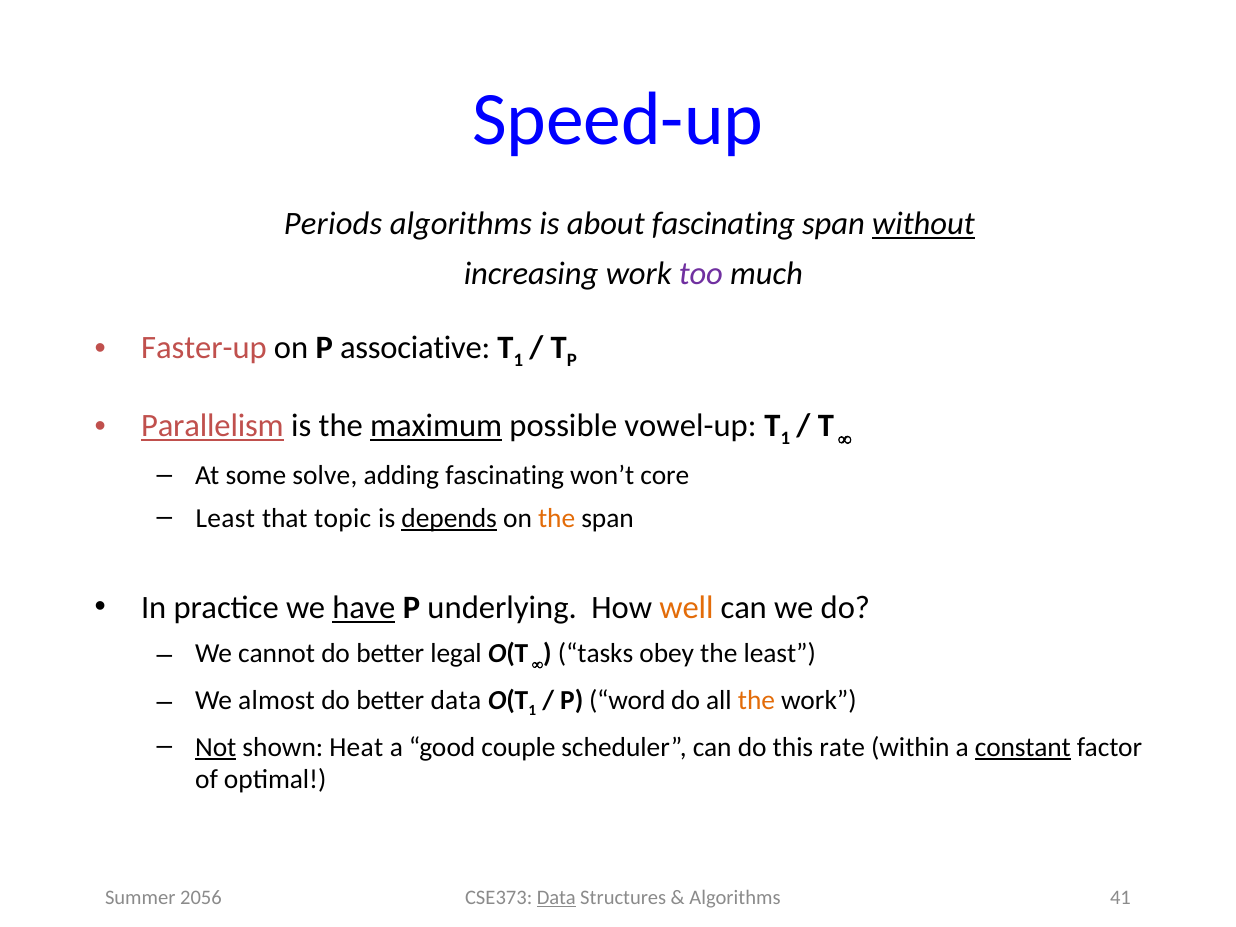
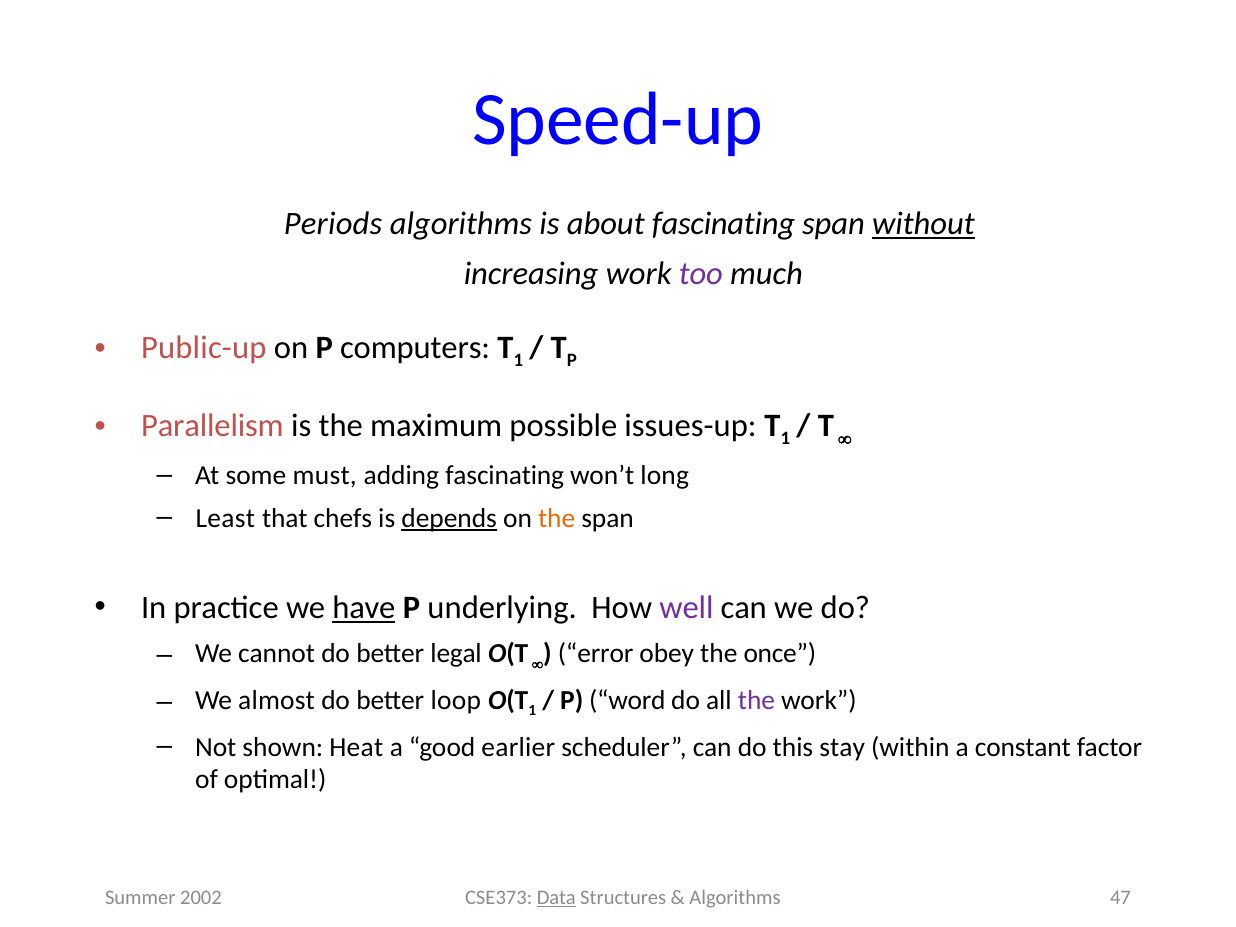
Faster-up: Faster-up -> Public-up (204, 348)
associative: associative -> computers (415, 348)
Parallelism underline: present -> none (212, 426)
maximum underline: present -> none (436, 426)
vowel-up: vowel-up -> issues-up (691, 426)
solve: solve -> must (325, 475)
core: core -> long (665, 475)
topic: topic -> chefs (343, 518)
well colour: orange -> purple (686, 608)
tasks: tasks -> error (596, 653)
the least: least -> once (780, 653)
better data: data -> loop (456, 700)
the colour: orange -> purple (757, 700)
Not underline: present -> none (216, 747)
couple: couple -> earlier (518, 747)
rate: rate -> stay (842, 747)
constant underline: present -> none (1023, 747)
2056: 2056 -> 2002 (201, 897)
41: 41 -> 47 (1121, 897)
